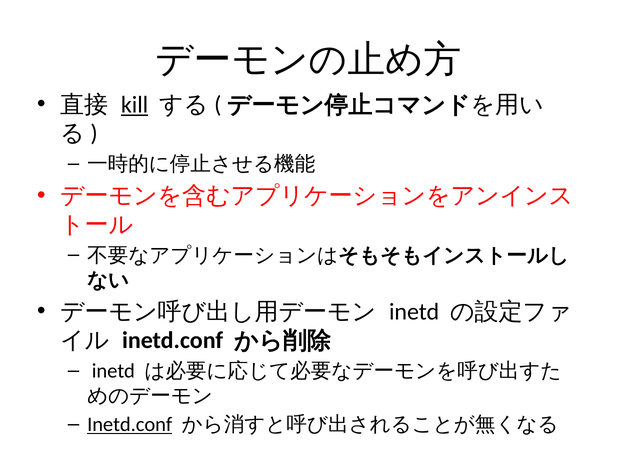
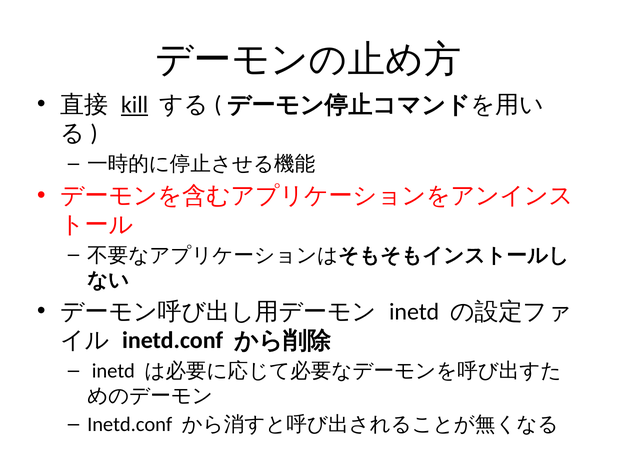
Inetd.conf underline: present -> none (130, 424)
